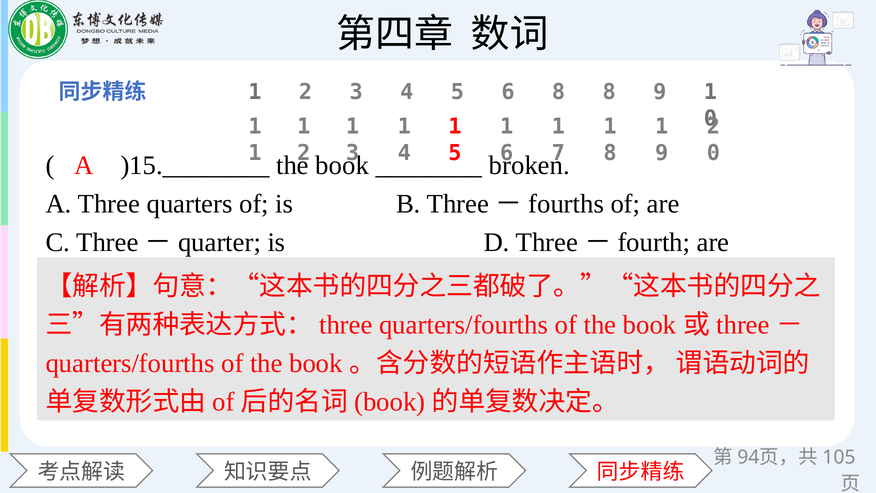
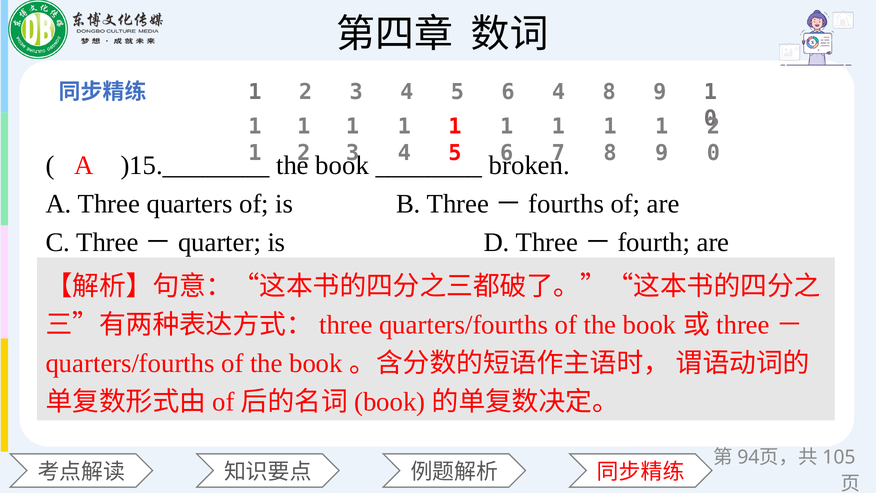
6 8: 8 -> 4 (559, 92)
